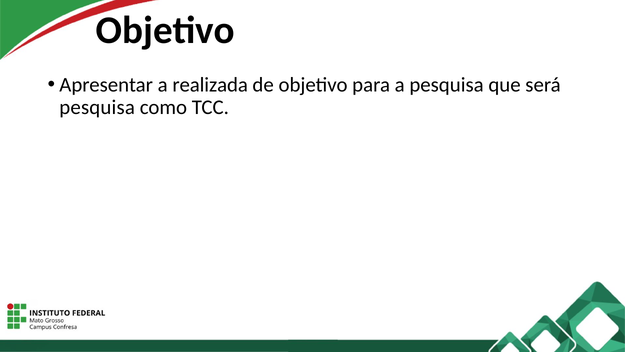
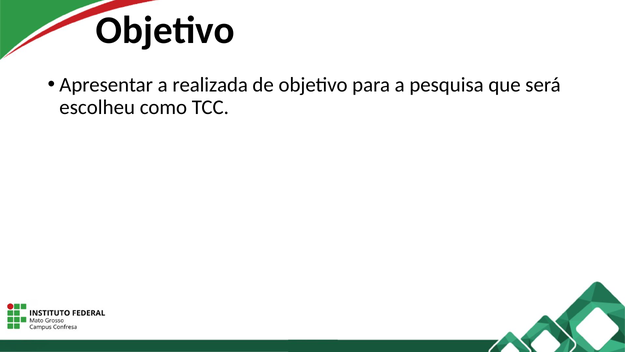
pesquisa: pesquisa -> escolheu (97, 107)
